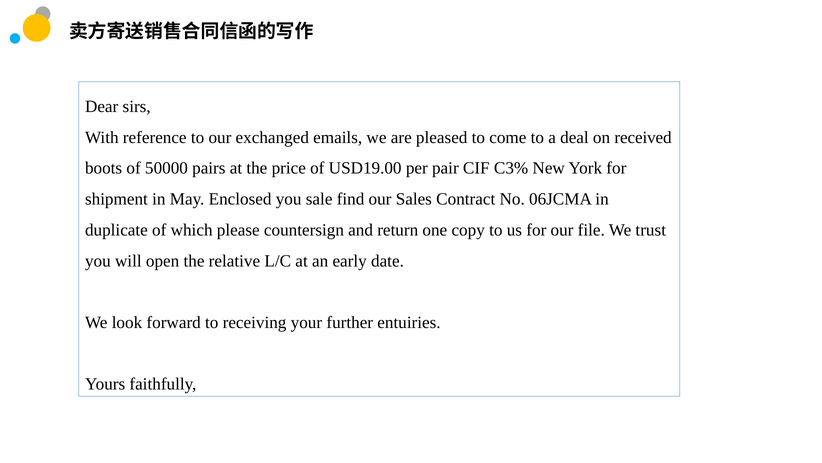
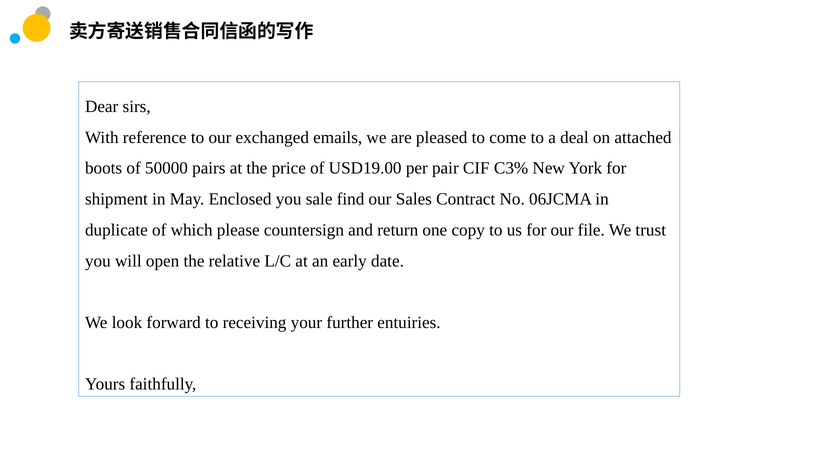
received: received -> attached (643, 137)
